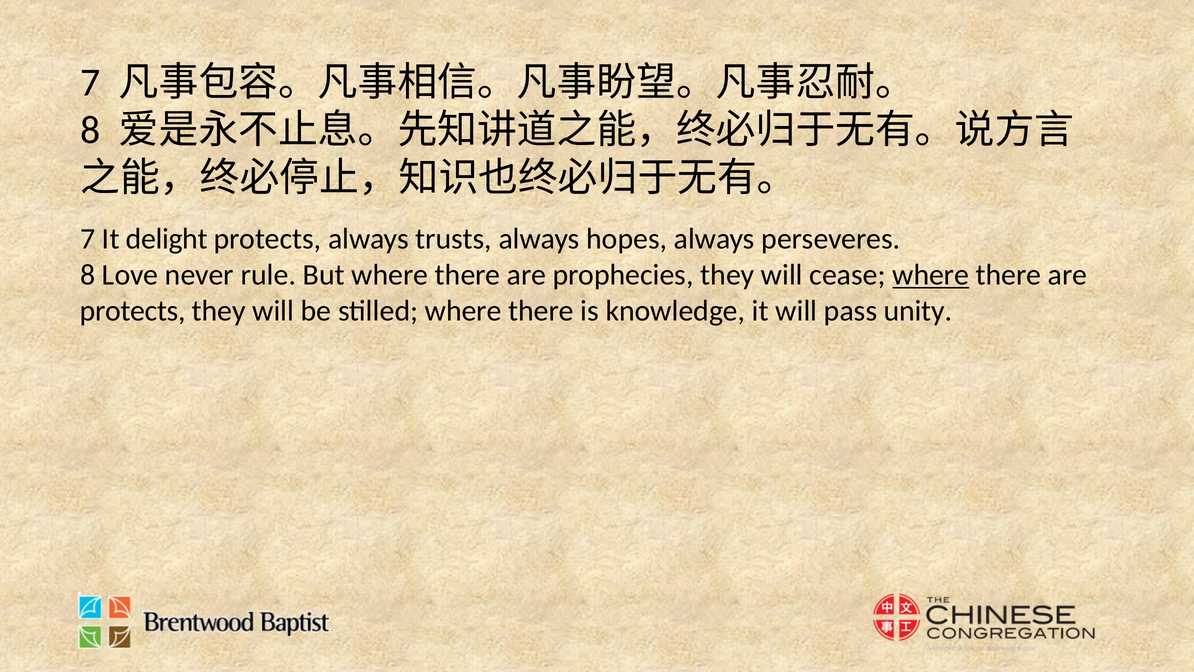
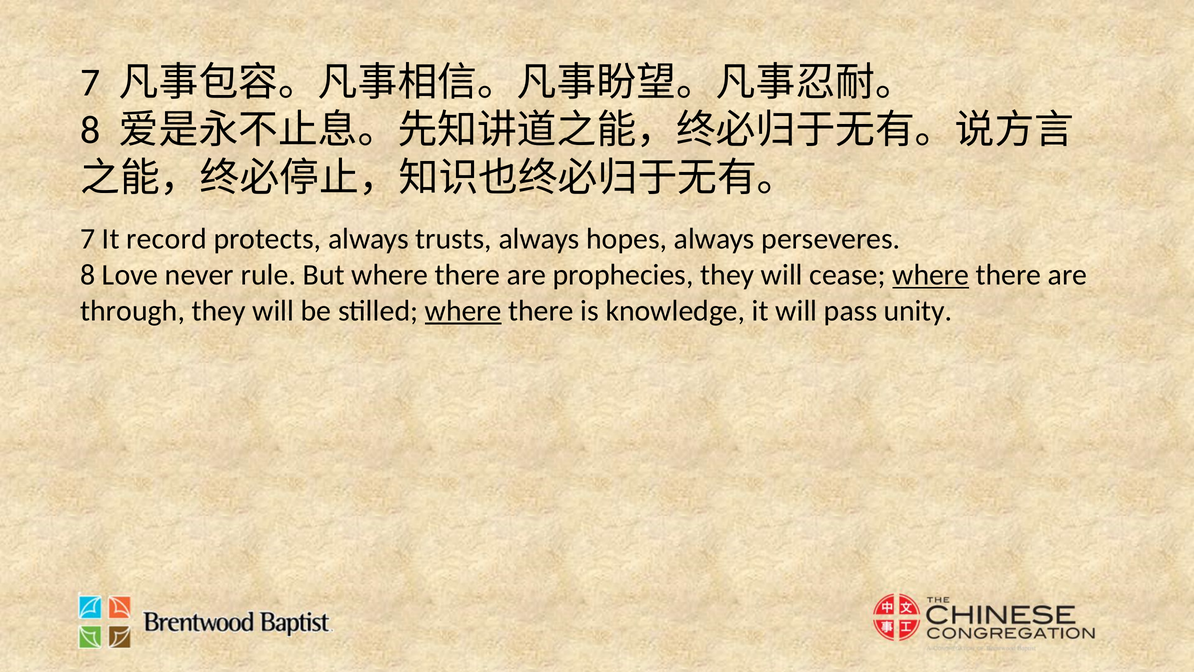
delight: delight -> record (167, 239)
protects: protects -> through (133, 311)
where underline: none -> present (463, 311)
